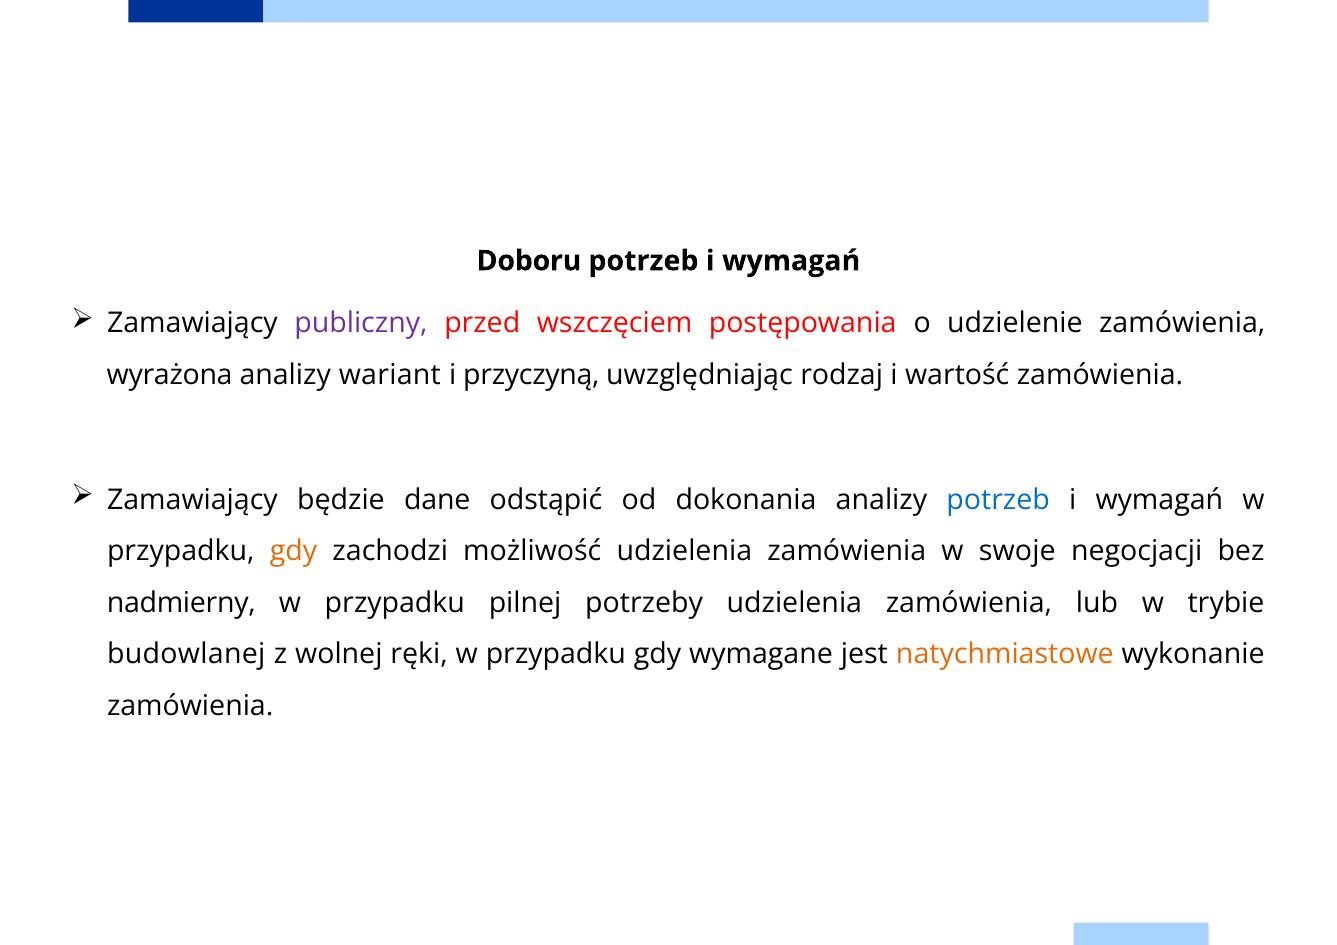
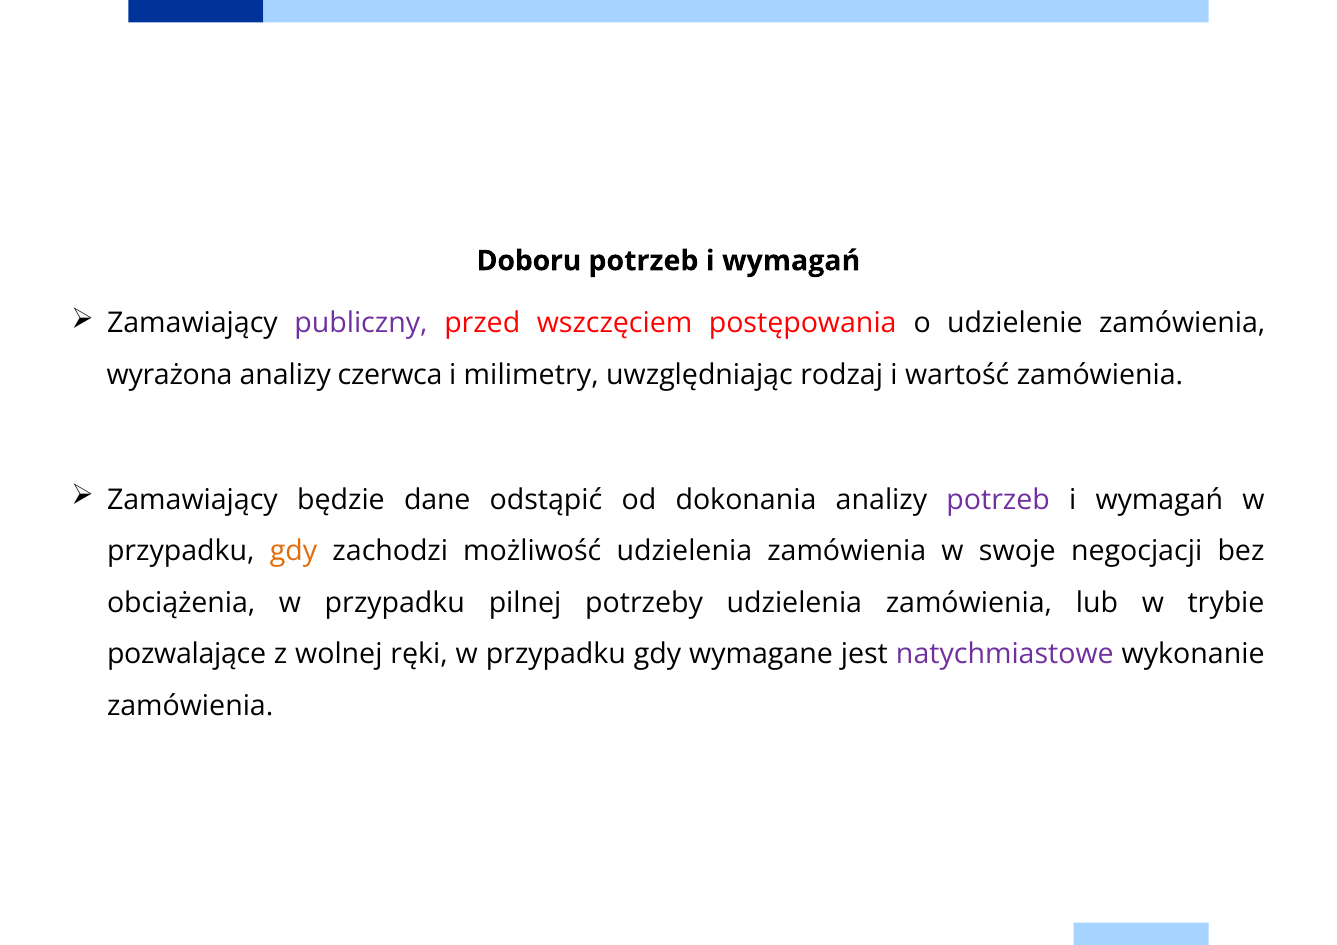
wariant: wariant -> czerwca (390, 375)
przyczyną: przyczyną -> milimetry (531, 375)
potrzeb colour: blue -> purple (998, 500)
nadmierny: nadmierny -> obciążenia (181, 603)
budowlanej: budowlanej -> pozwalające (187, 655)
natychmiastowe colour: orange -> purple (1005, 655)
